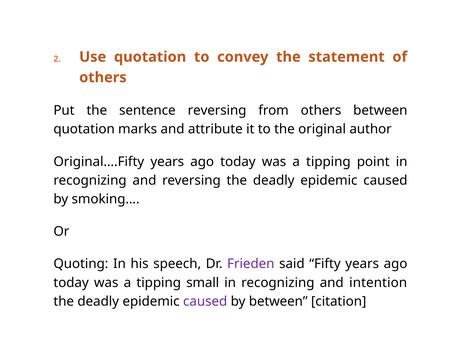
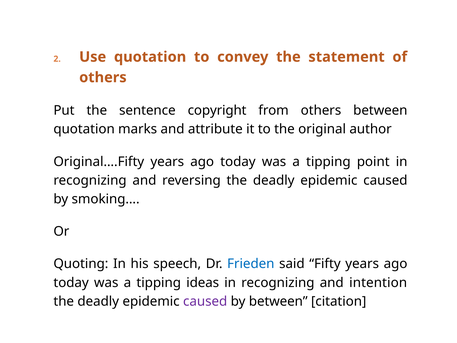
sentence reversing: reversing -> copyright (217, 110)
Frieden colour: purple -> blue (251, 264)
small: small -> ideas (203, 282)
